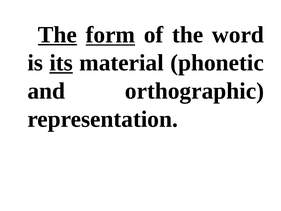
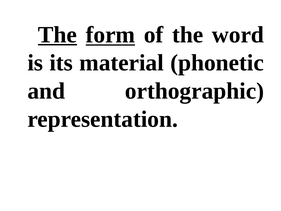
its underline: present -> none (61, 63)
